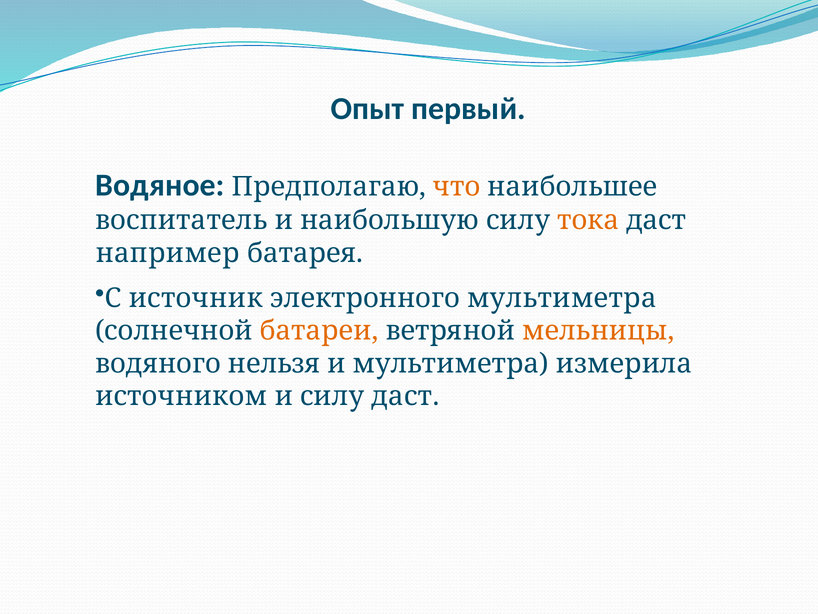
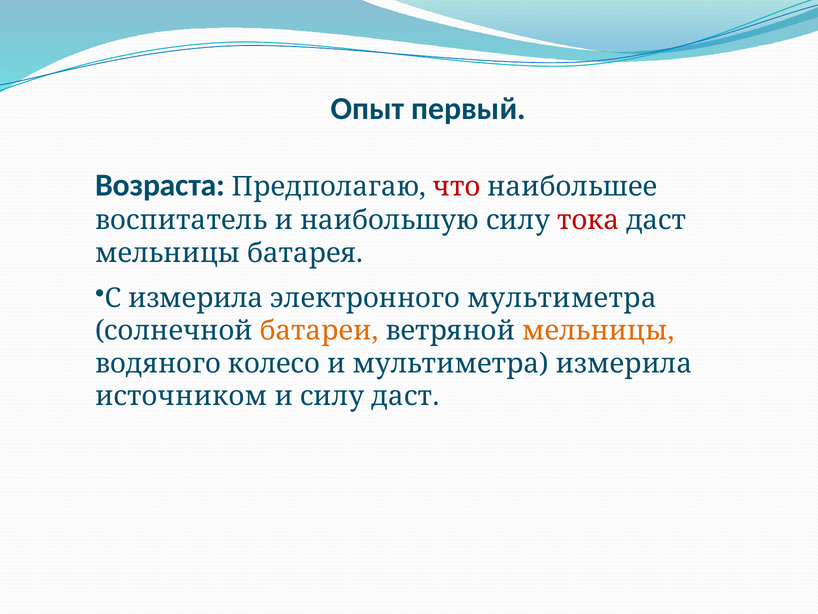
Водяное: Водяное -> Возраста (160, 185)
что colour: orange -> red (457, 187)
тока colour: orange -> red (588, 220)
например: например -> мельницы (168, 253)
С источник: источник -> измерила (196, 298)
нельзя: нельзя -> колесо (274, 363)
